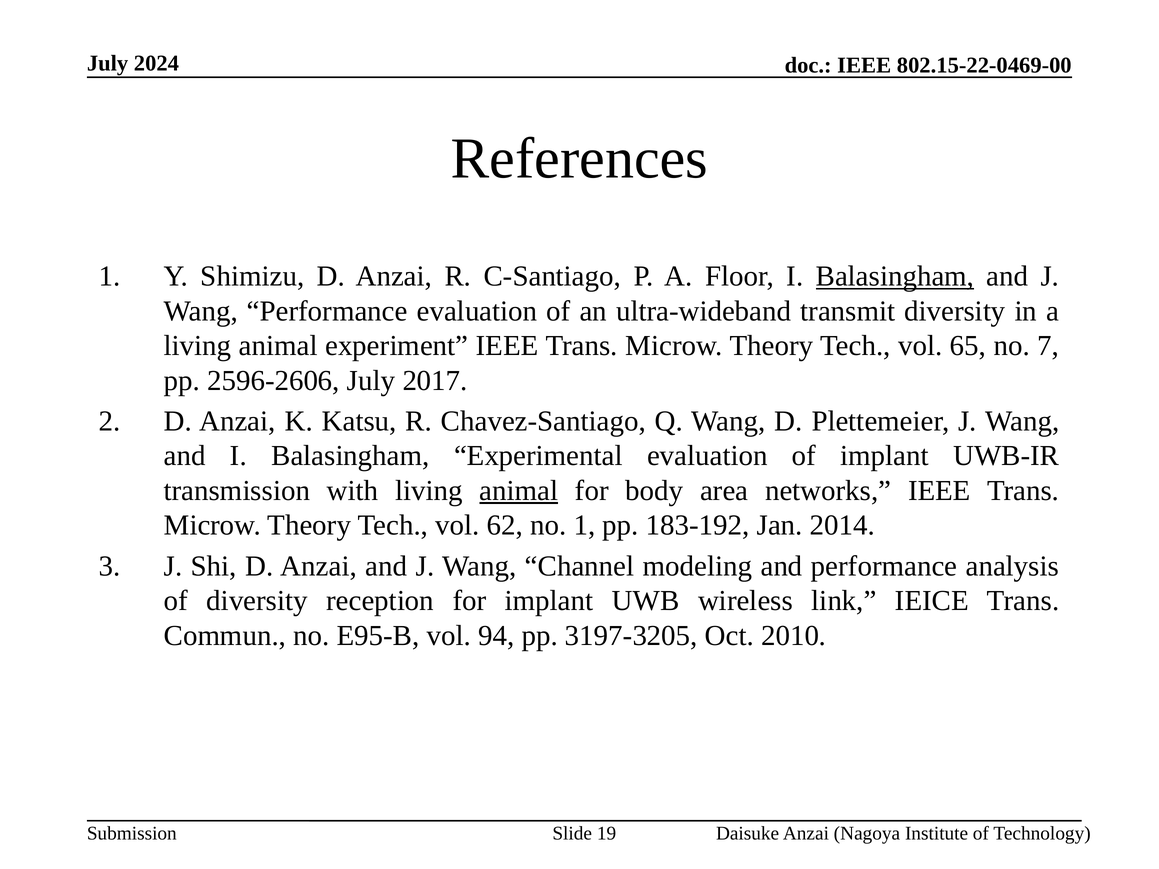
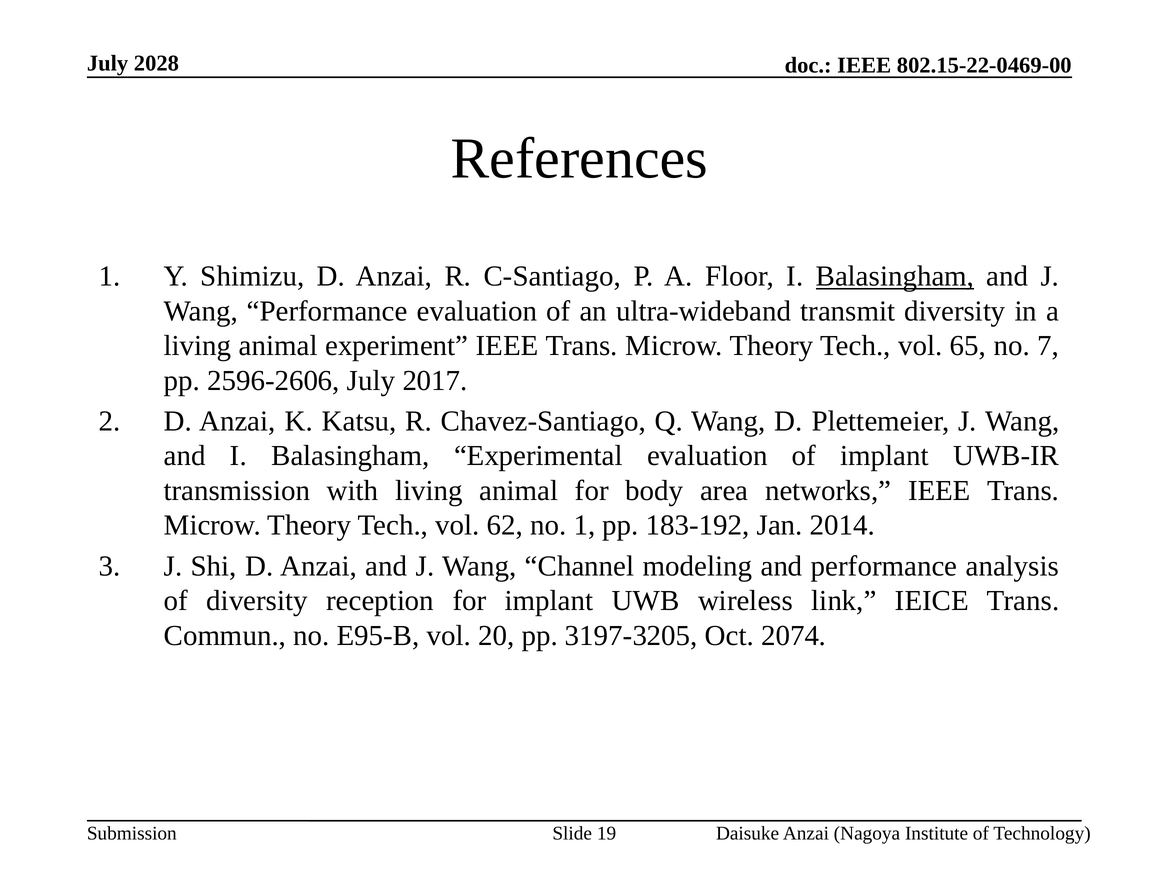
2024: 2024 -> 2028 (156, 63)
animal underline: present -> none (519, 491)
94: 94 -> 20 (496, 636)
2010: 2010 -> 2074 (794, 636)
